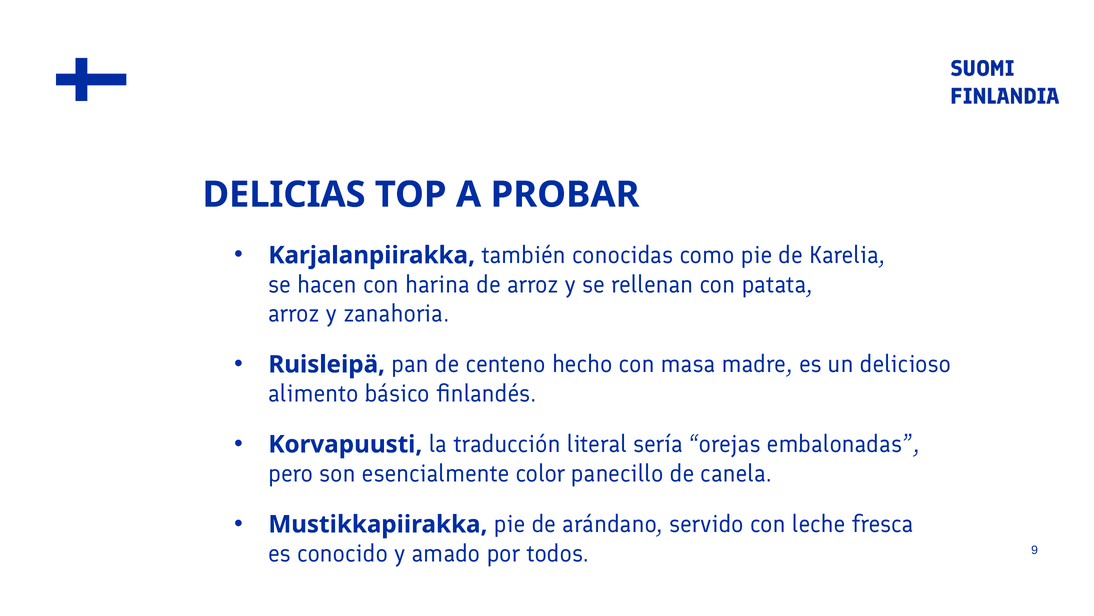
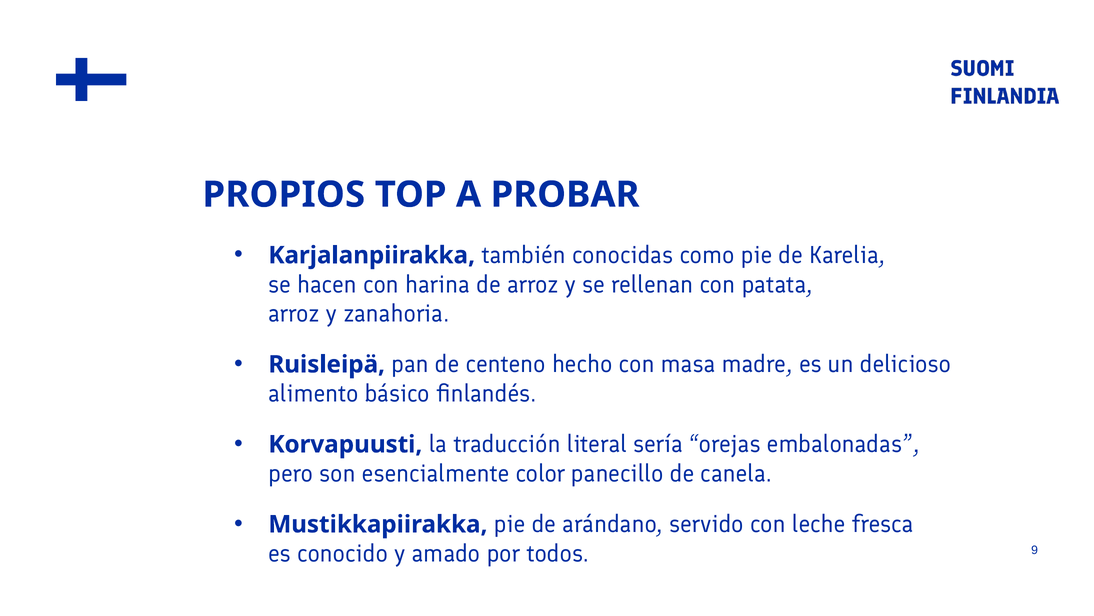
DELICIAS: DELICIAS -> PROPIOS (284, 194)
